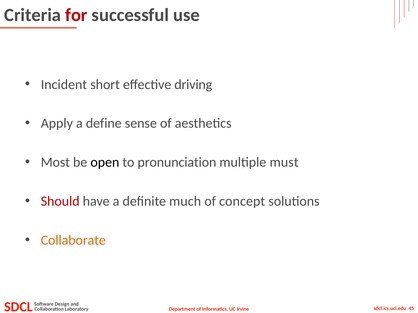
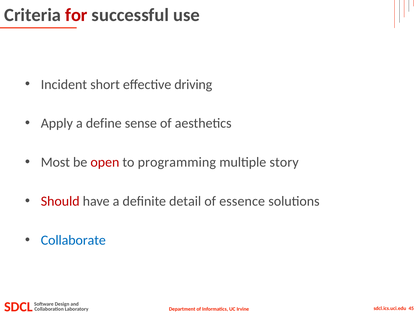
open colour: black -> red (105, 163)
pronunciation: pronunciation -> programming (177, 163)
must: must -> story (284, 163)
much: much -> detail (185, 202)
concept: concept -> essence (242, 202)
Collaborate colour: orange -> blue (73, 241)
